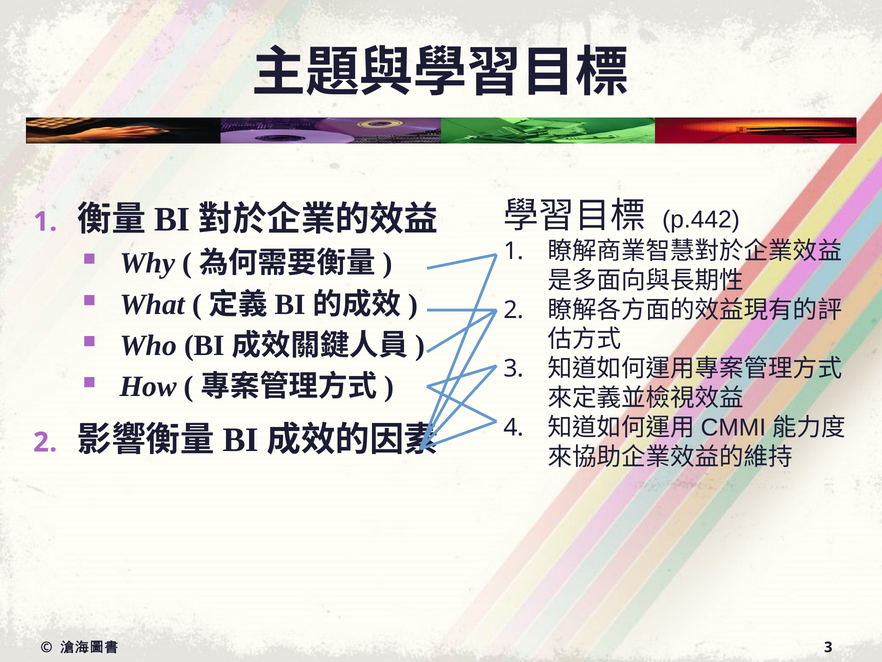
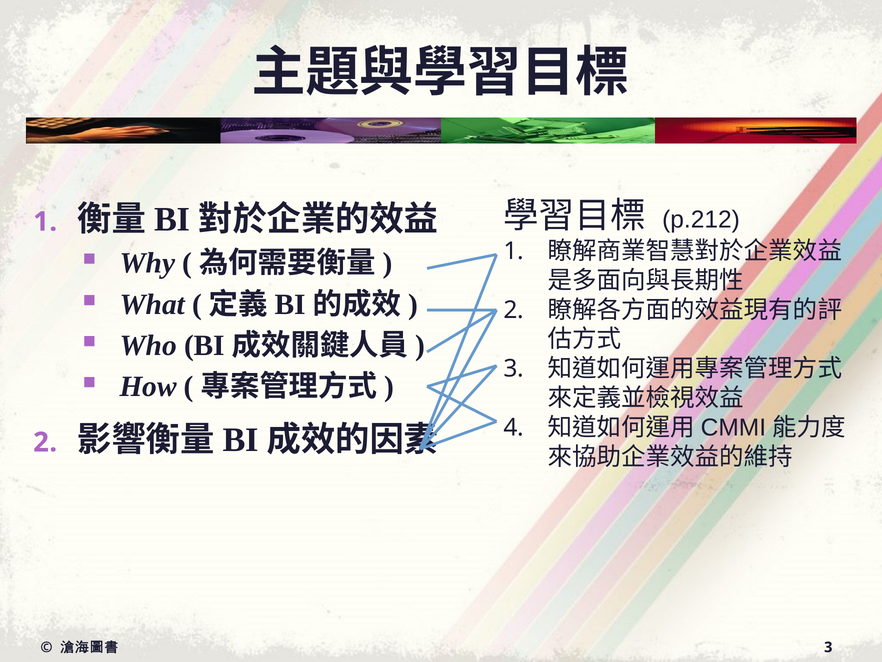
p.442: p.442 -> p.212 (701, 219)
